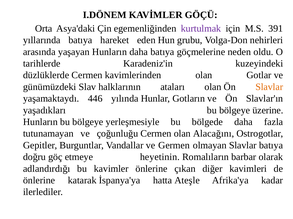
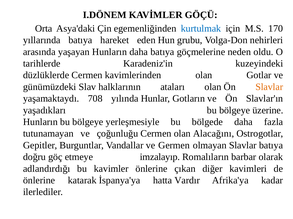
kurtulmak colour: purple -> blue (201, 29)
391: 391 -> 170 (276, 29)
446: 446 -> 708 (95, 99)
heyetinin: heyetinin -> imzalayıp (160, 157)
Ateşle: Ateşle -> Vardır (187, 181)
